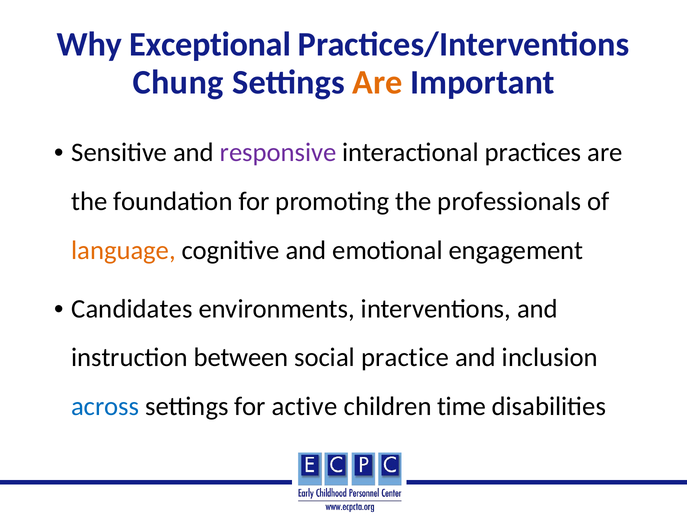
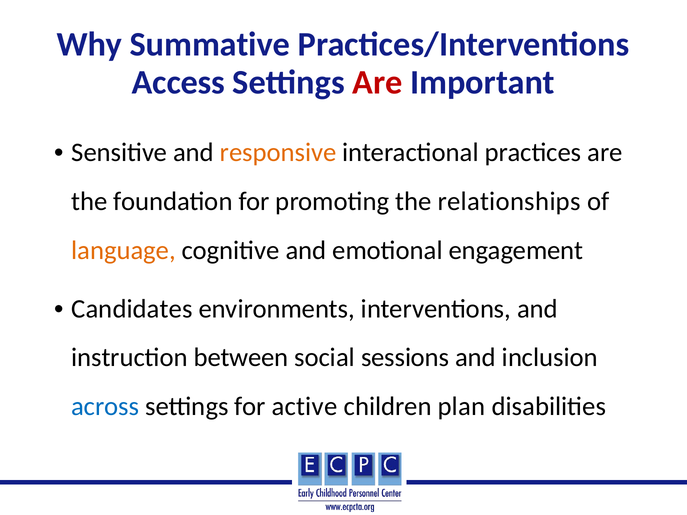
Exceptional: Exceptional -> Summative (210, 45)
Chung: Chung -> Access (178, 82)
Are colour: orange -> red (377, 82)
responsive colour: purple -> orange (278, 152)
professionals: professionals -> relationships (509, 201)
practice: practice -> sessions (405, 358)
time: time -> plan (461, 407)
